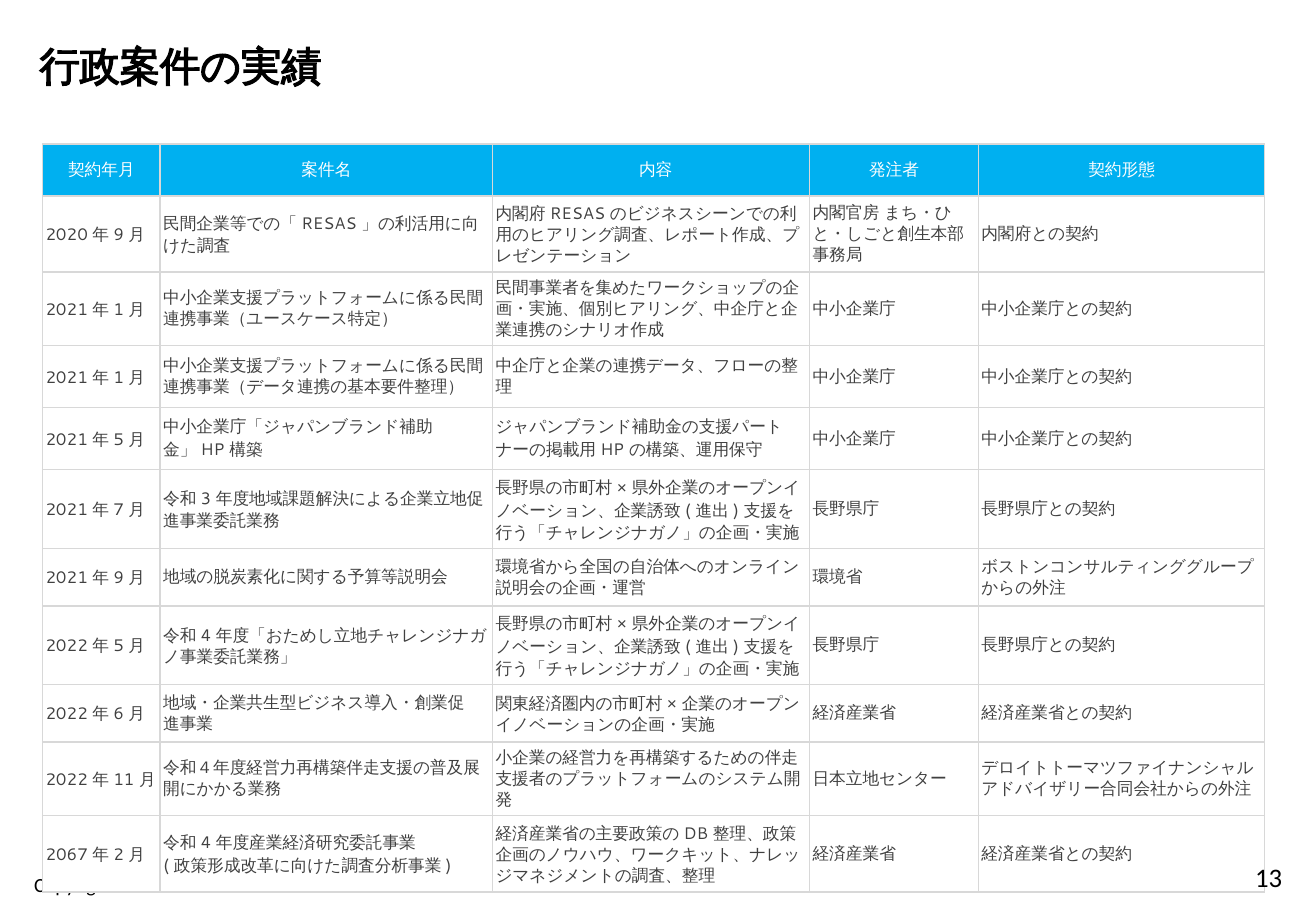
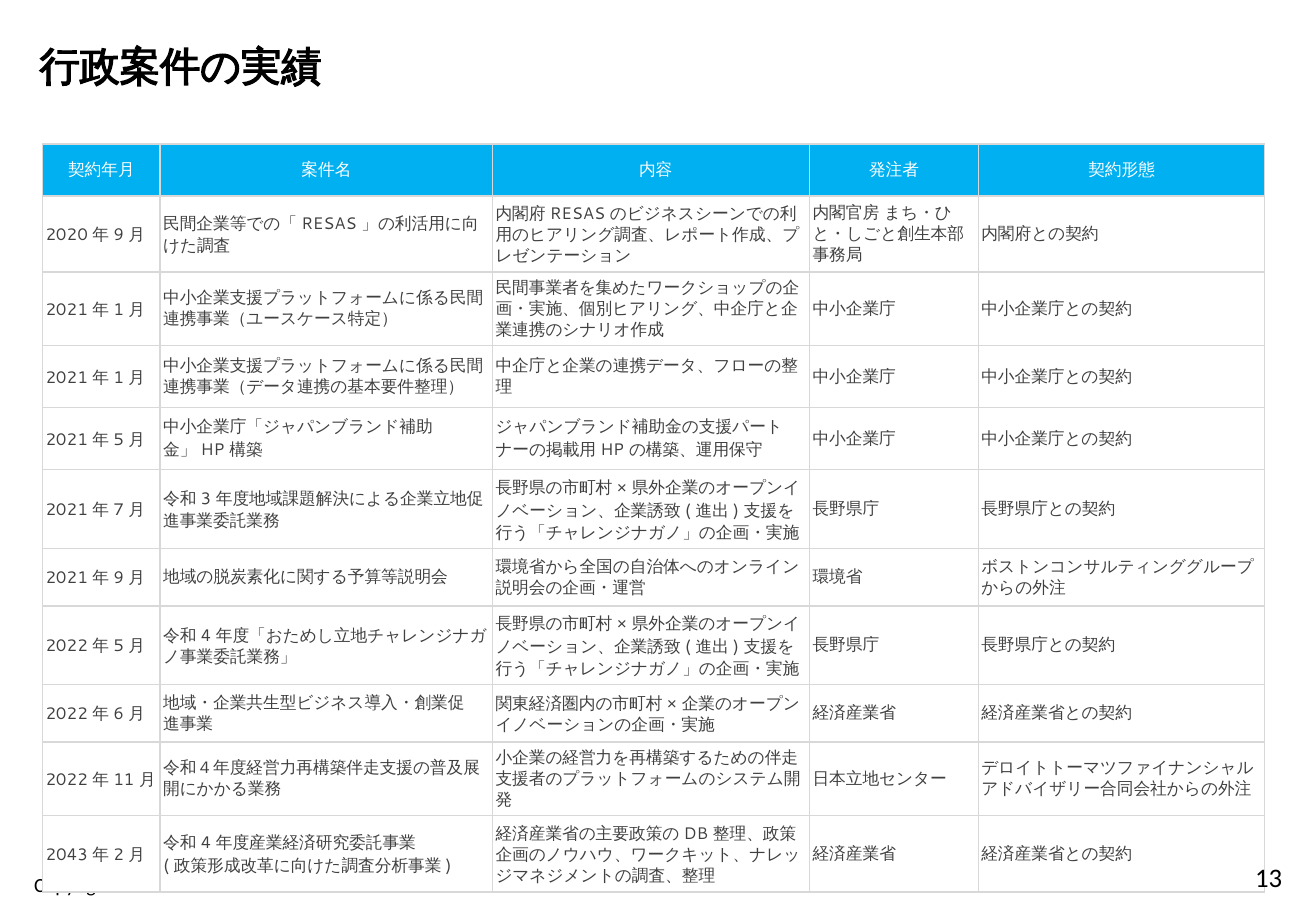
2067: 2067 -> 2043 (67, 855)
